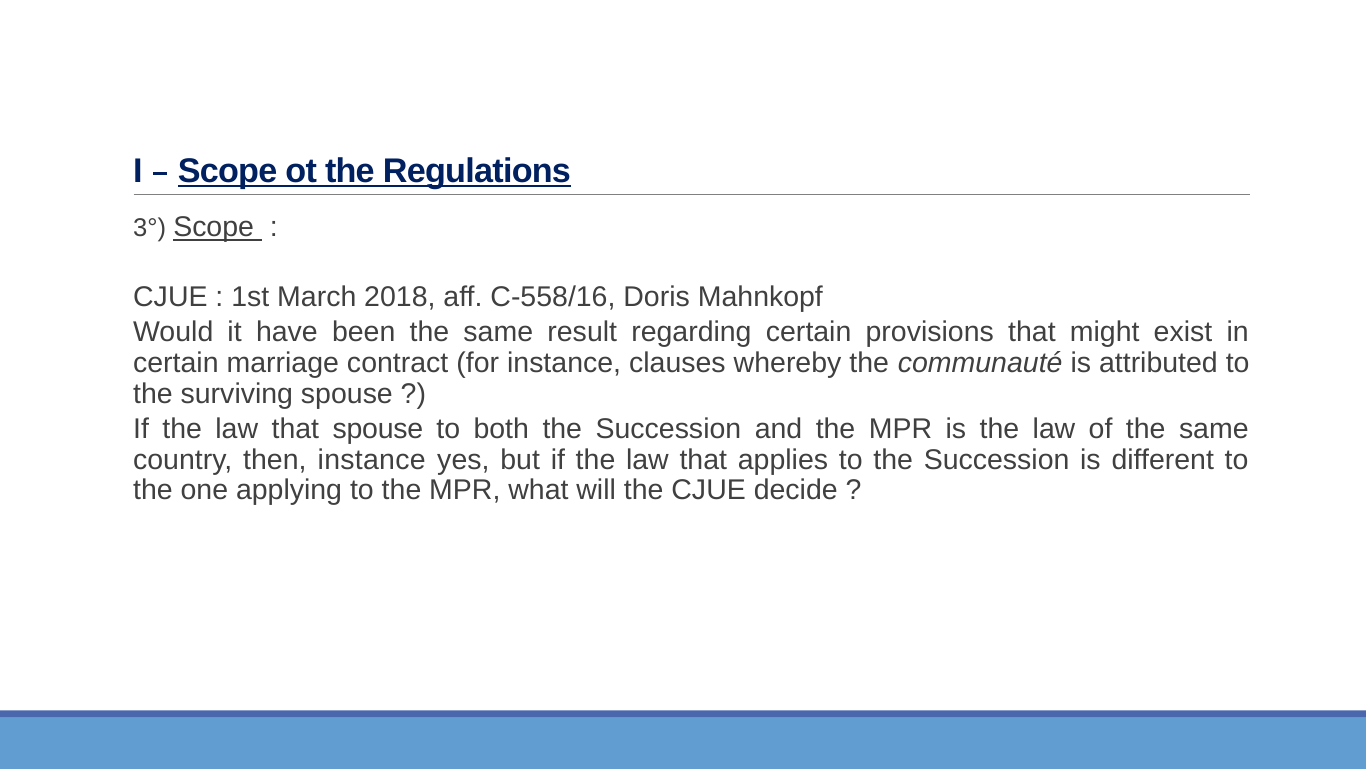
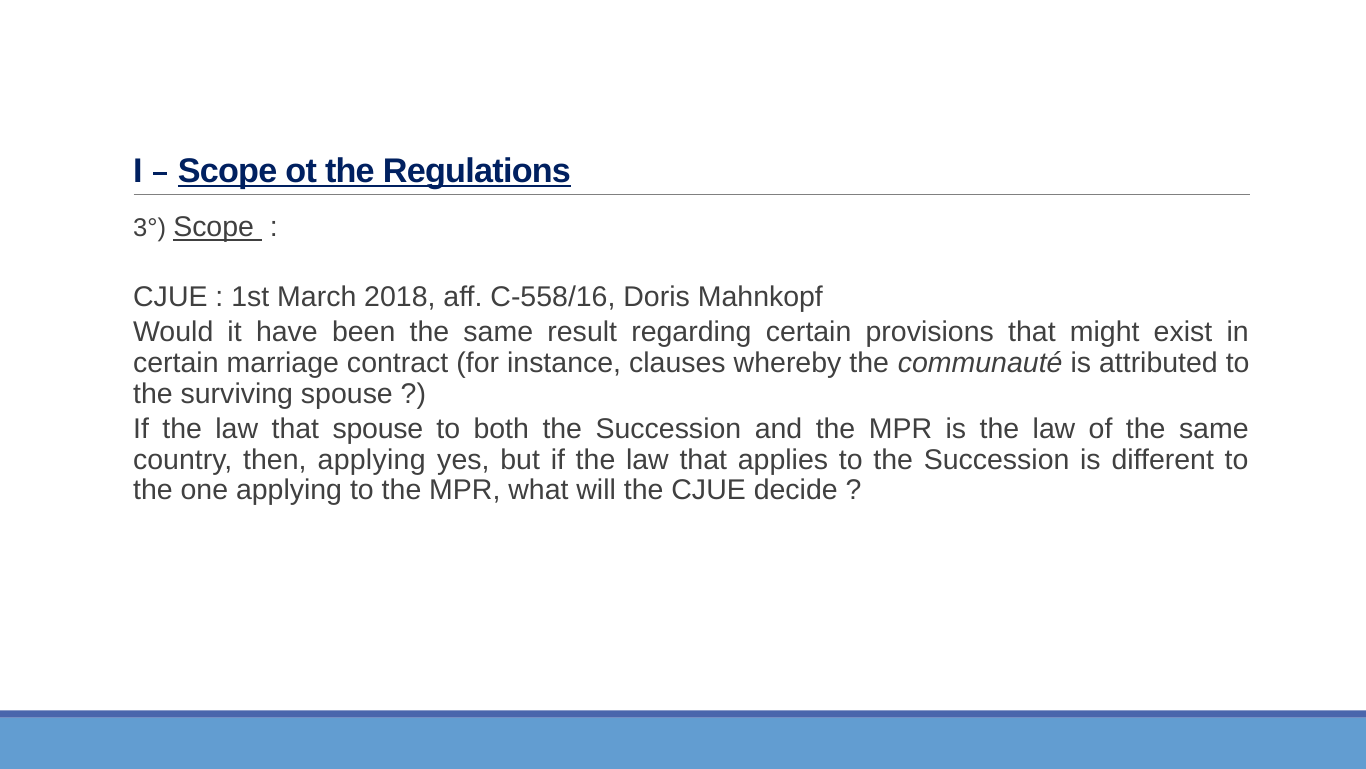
then instance: instance -> applying (372, 459)
